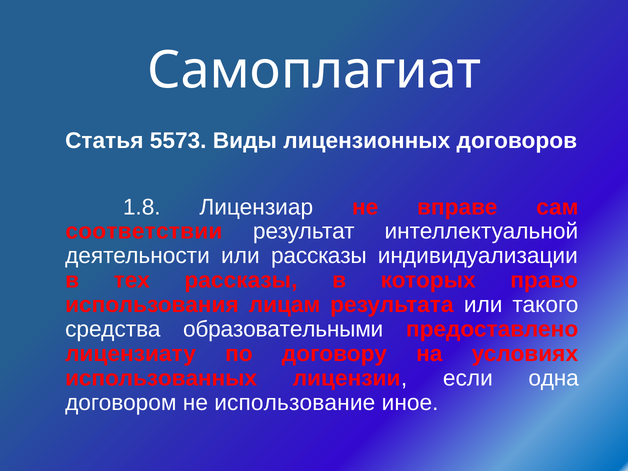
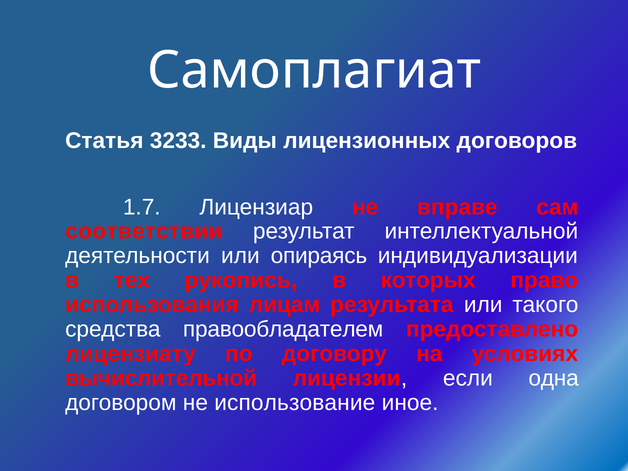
5573: 5573 -> 3233 (178, 141)
1.8: 1.8 -> 1.7 (142, 207)
или рассказы: рассказы -> опираясь (319, 256)
тех рассказы: рассказы -> рукопись (241, 280)
образовательными: образовательными -> правообладателем (283, 329)
использованных: использованных -> вычислительной (161, 378)
